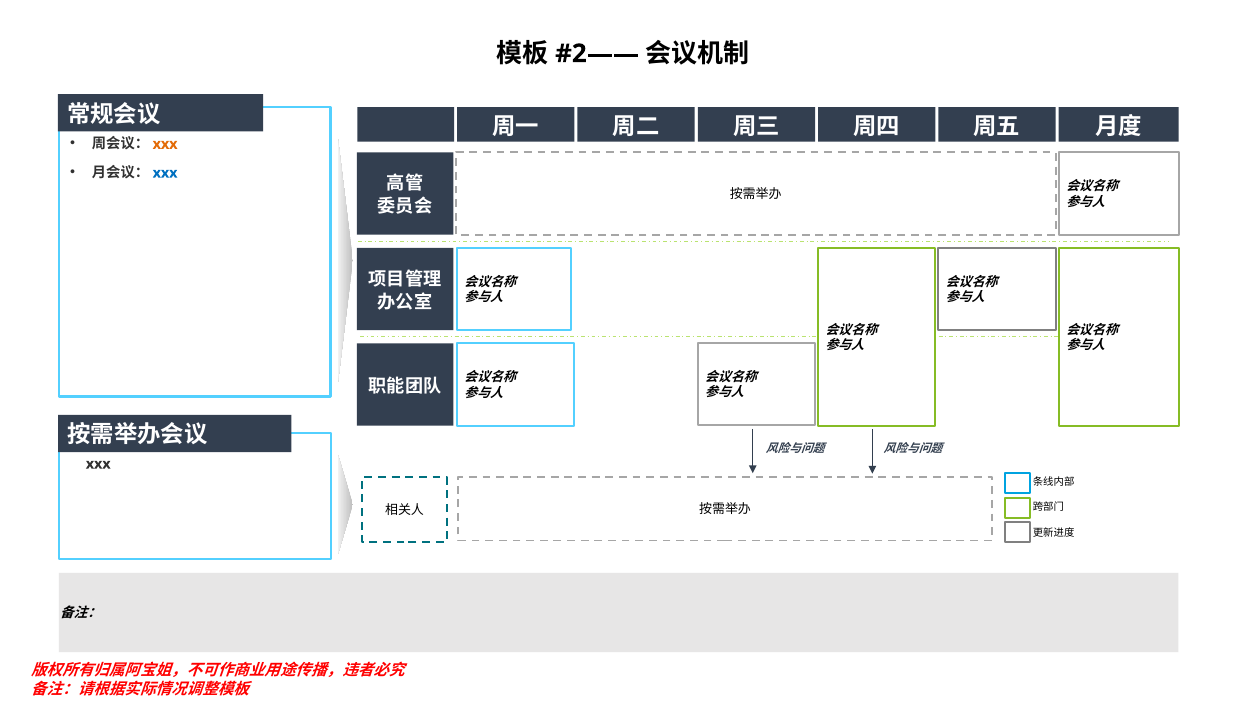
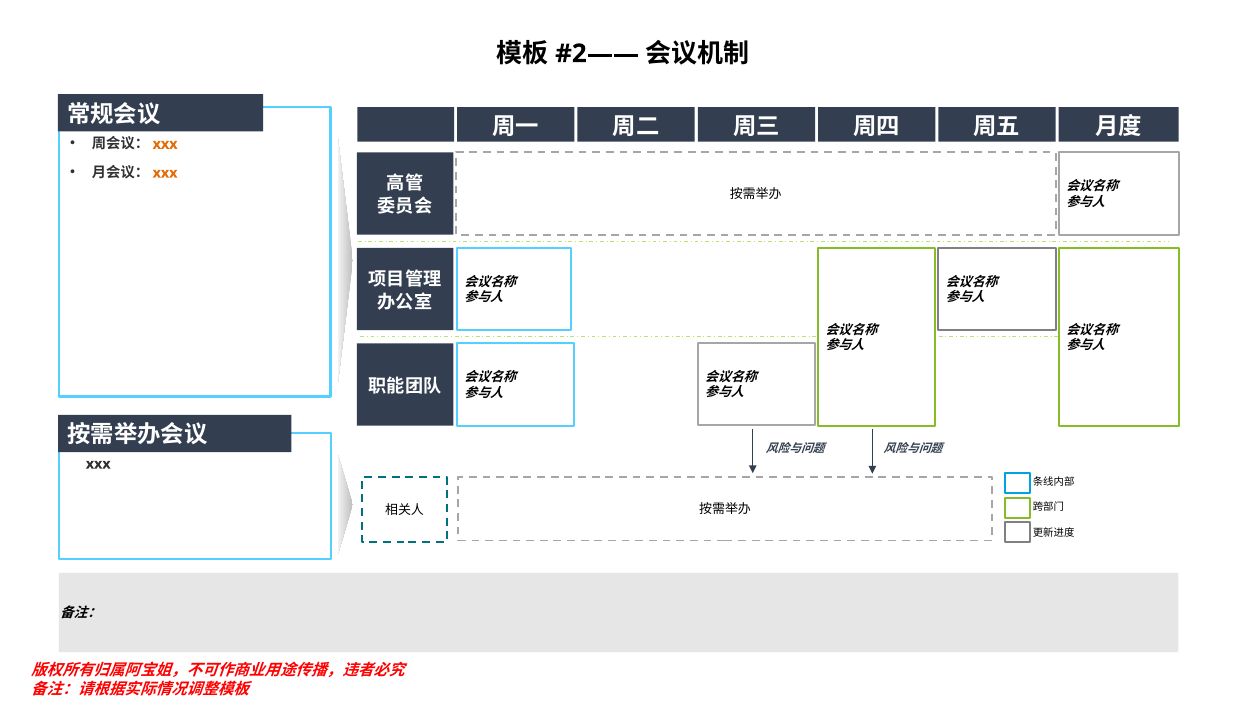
xxx colour: blue -> orange (165, 173)
